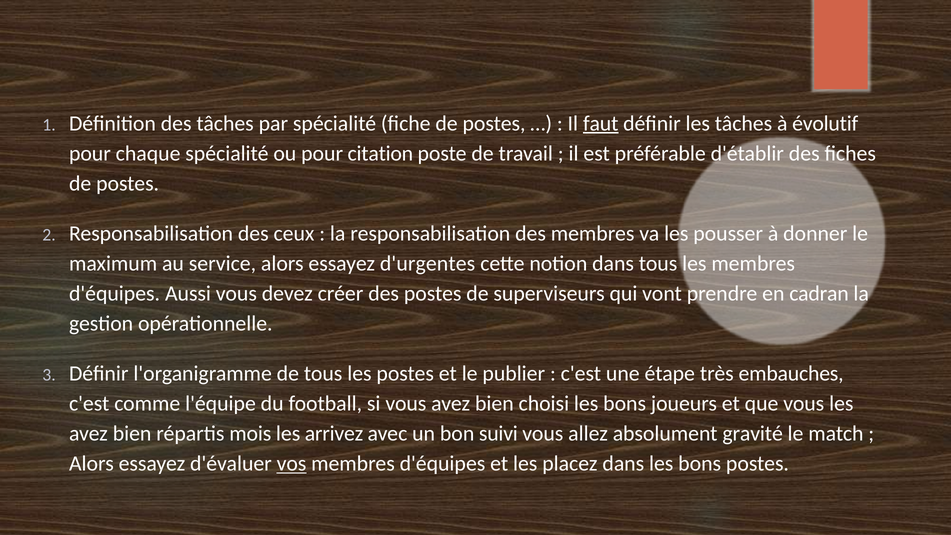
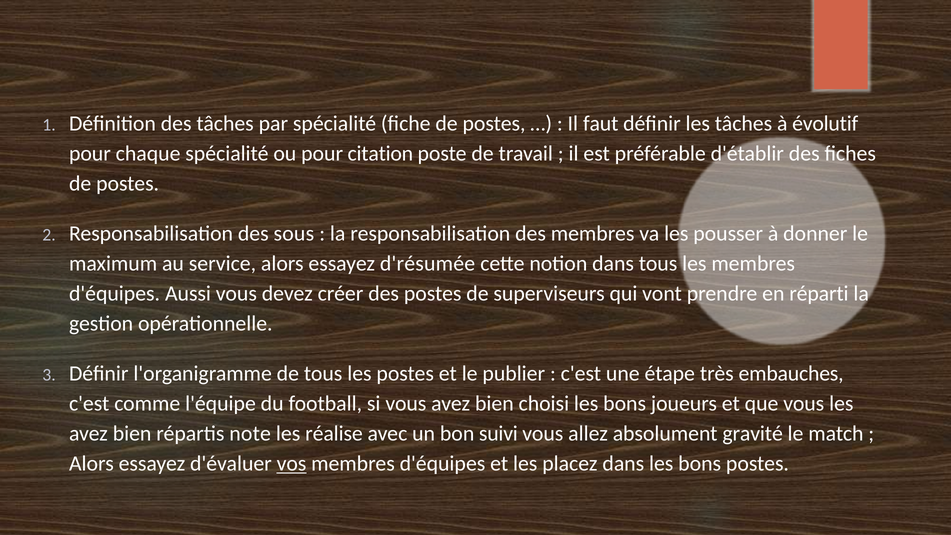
faut underline: present -> none (601, 123)
ceux: ceux -> sous (294, 233)
d'urgentes: d'urgentes -> d'résumée (428, 263)
cadran: cadran -> réparti (819, 293)
mois: mois -> note (250, 433)
arrivez: arrivez -> réalise (334, 433)
